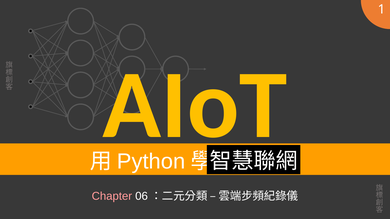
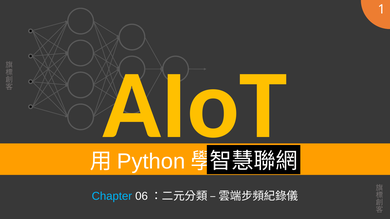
Chapter colour: pink -> light blue (112, 197)
